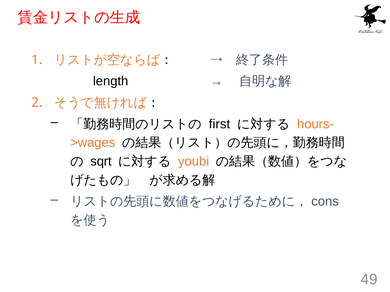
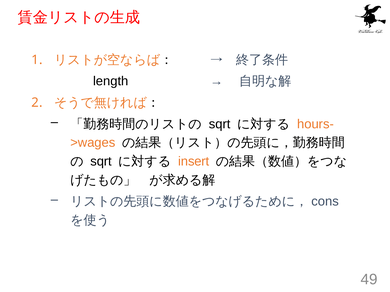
first: first -> sqrt (220, 124)
youbi: youbi -> insert (194, 162)
